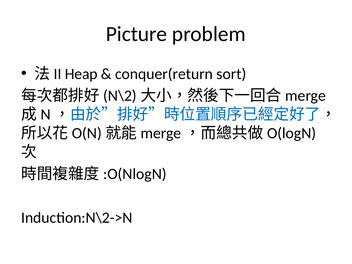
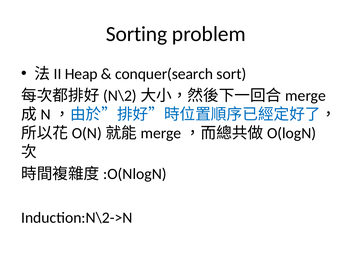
Picture: Picture -> Sorting (137, 34)
conquer(return: conquer(return -> conquer(search (164, 74)
